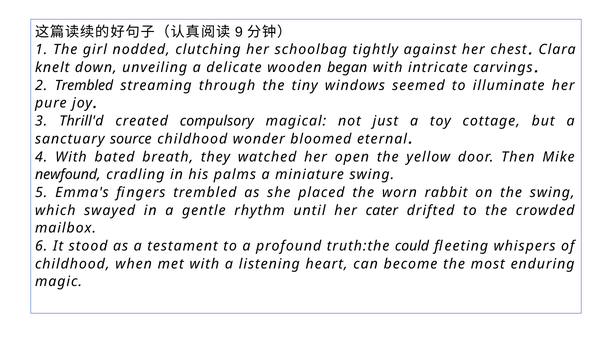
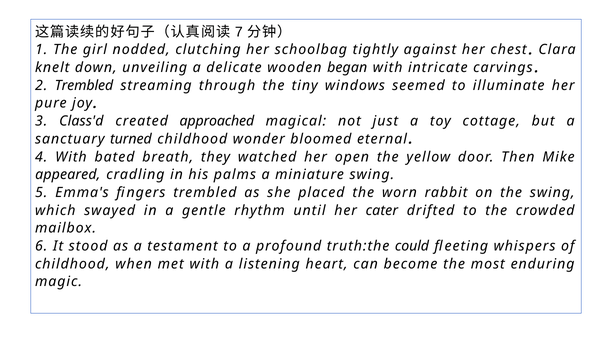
9: 9 -> 7 (239, 32)
Thrill'd: Thrill'd -> Class'd (81, 121)
compulsory: compulsory -> approached (217, 121)
source: source -> turned (131, 139)
newfound: newfound -> appeared (68, 175)
